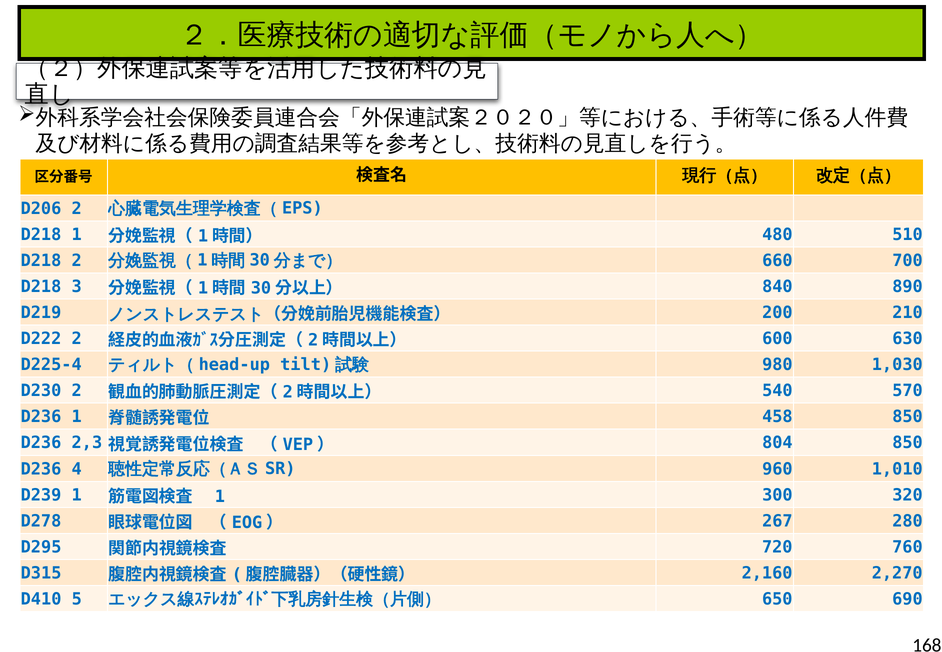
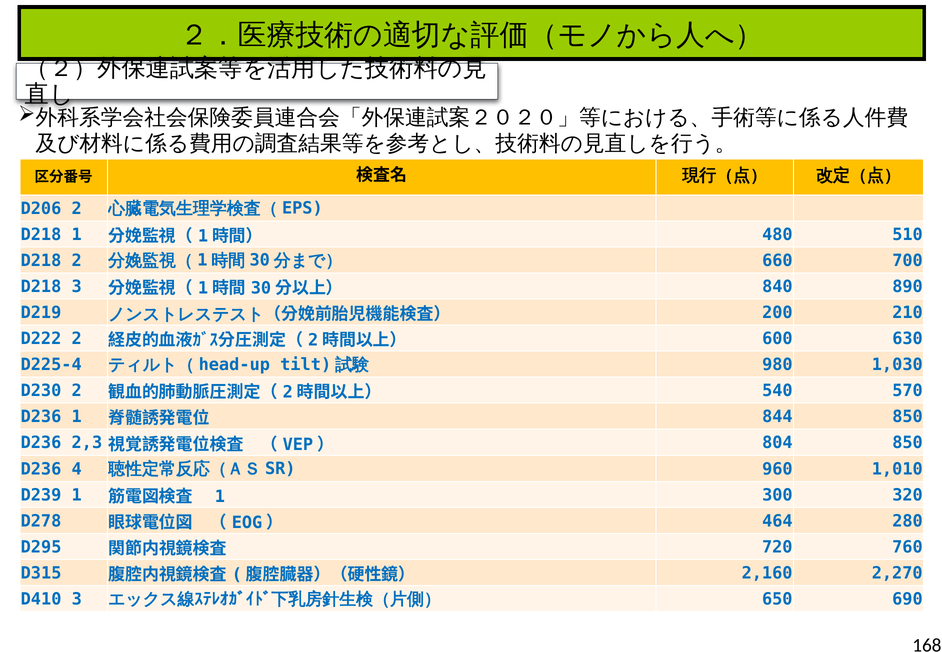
458: 458 -> 844 (777, 417)
267: 267 -> 464 (777, 521)
D410 5: 5 -> 3 (77, 599)
